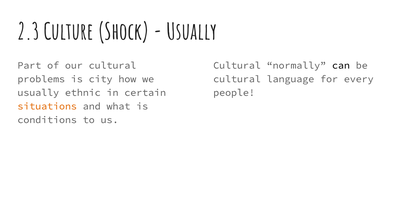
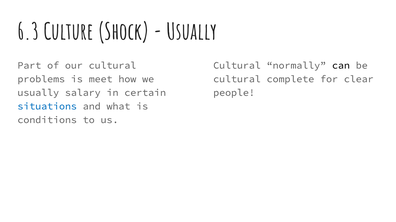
2.3: 2.3 -> 6.3 (28, 32)
city: city -> meet (101, 79)
language: language -> complete (290, 79)
every: every -> clear (359, 79)
ethnic: ethnic -> salary (83, 93)
situations colour: orange -> blue (47, 107)
